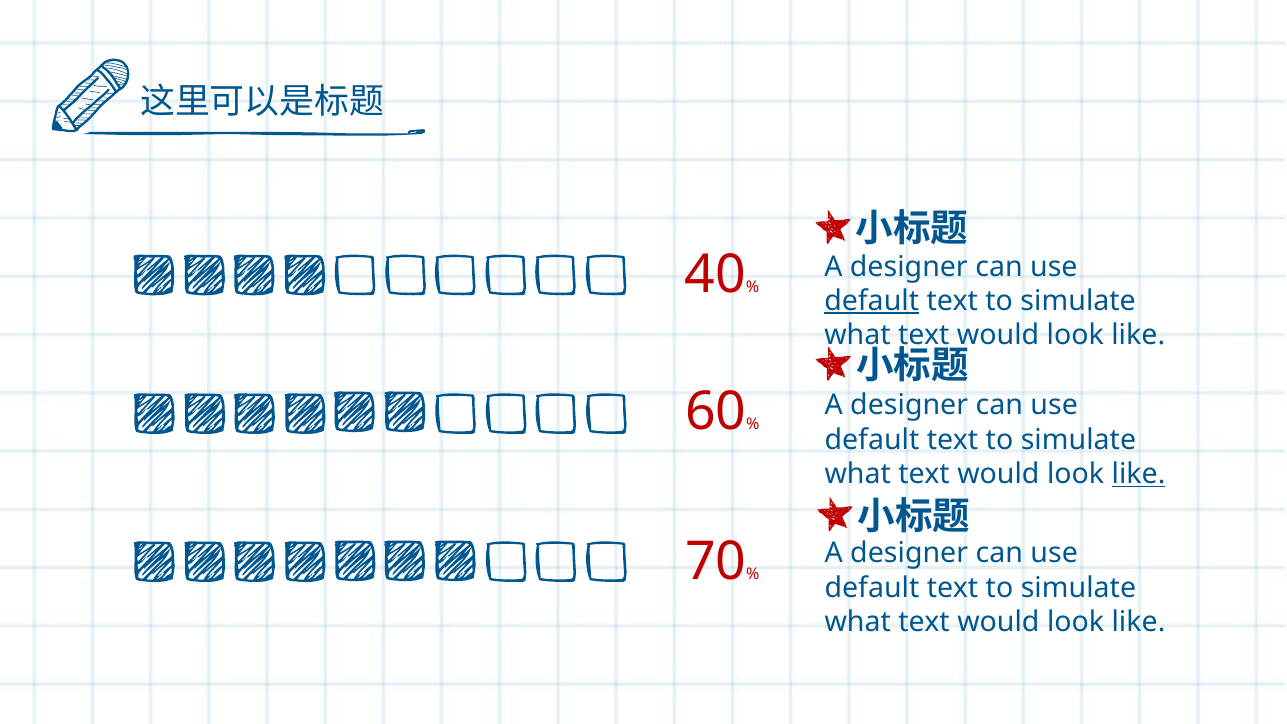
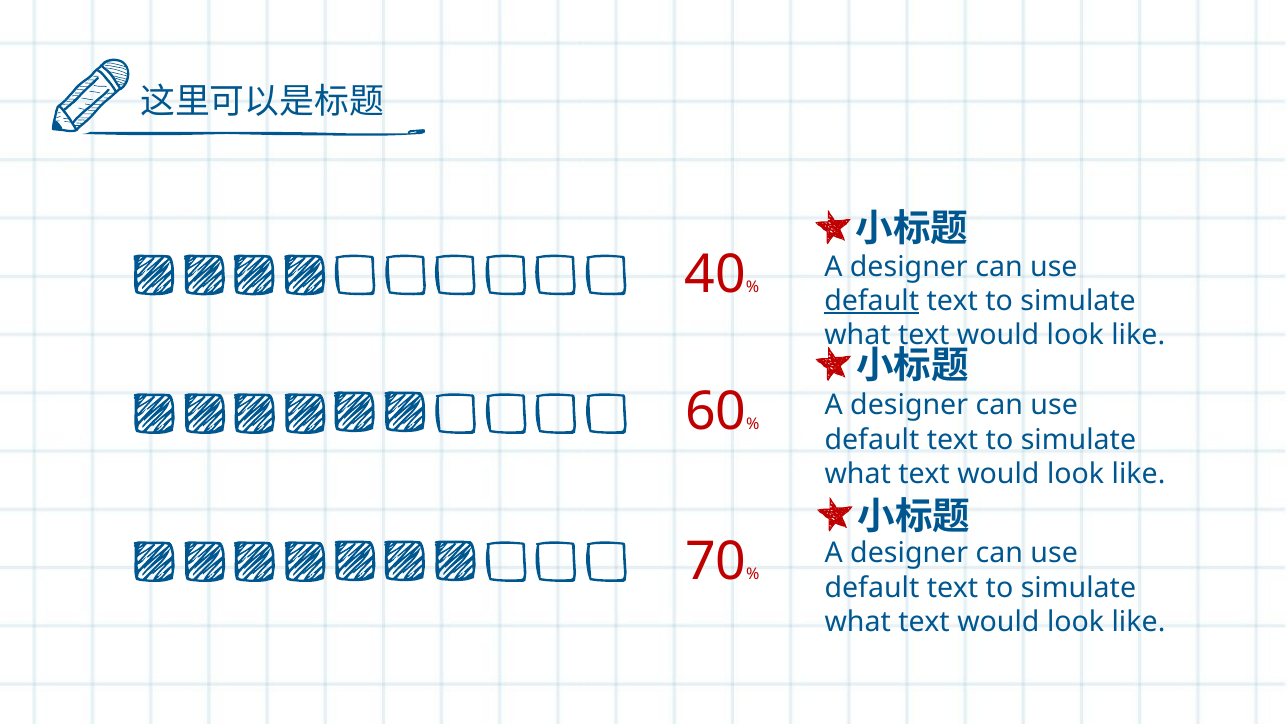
like underline: present -> none (1139, 474)
